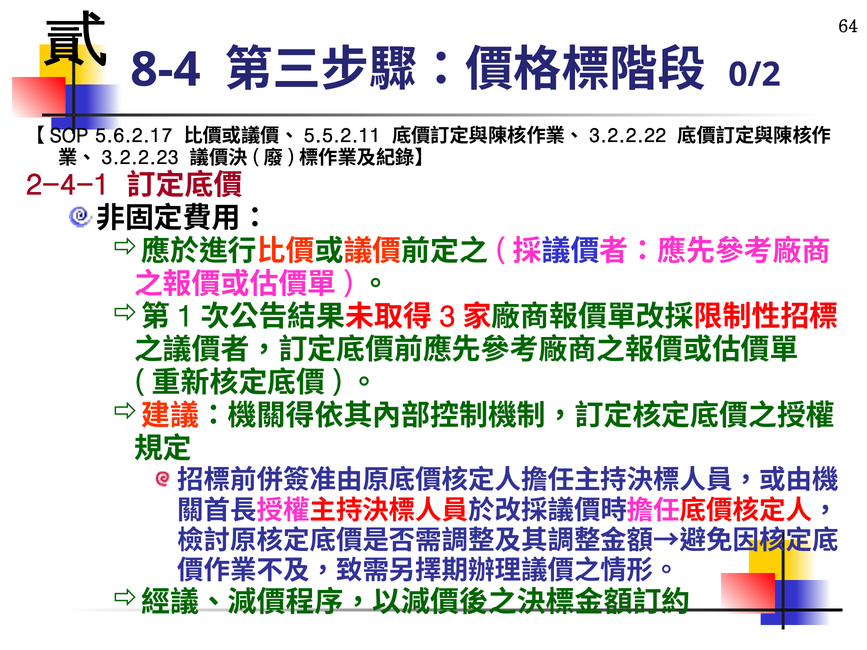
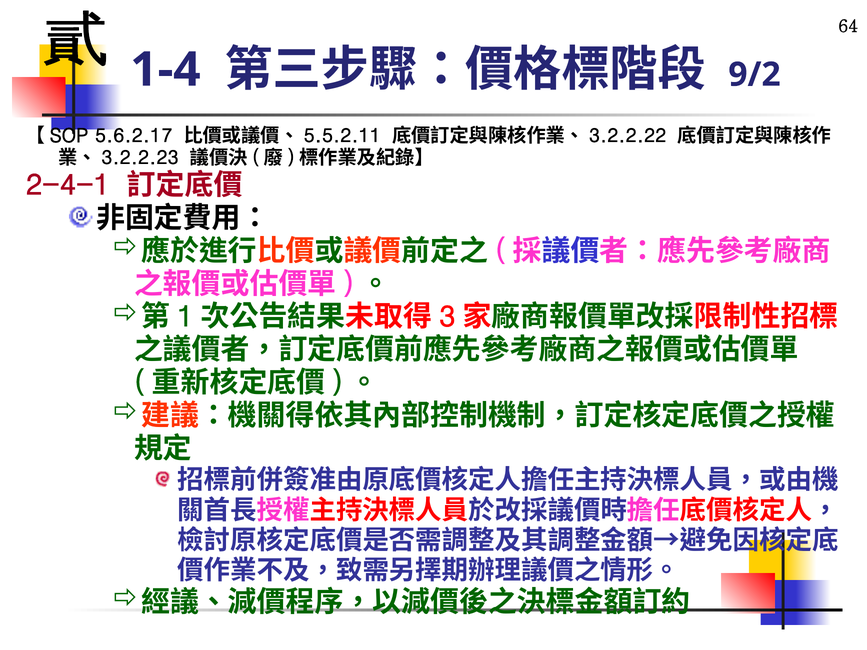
8-4: 8-4 -> 1-4 (165, 70)
0/2: 0/2 -> 9/2 (755, 75)
